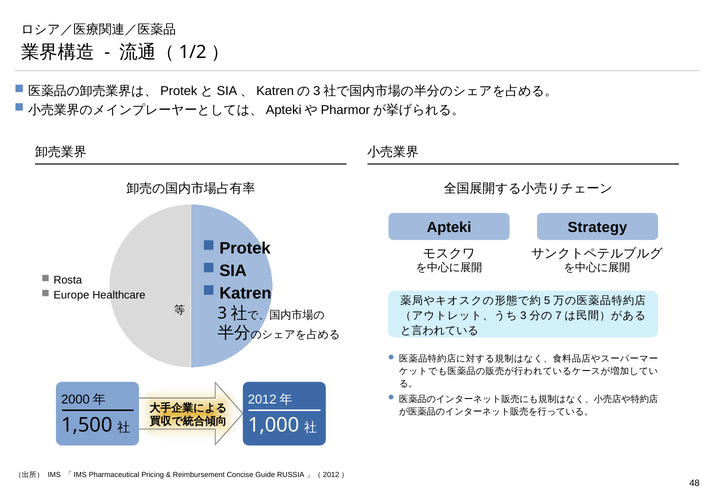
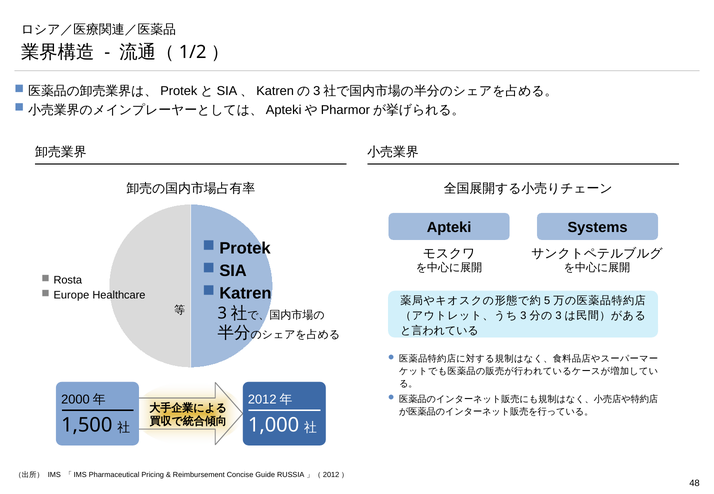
Strategy: Strategy -> Systems (598, 228)
7: 7 -> 3 (558, 316)
